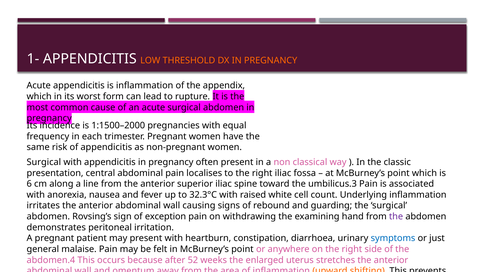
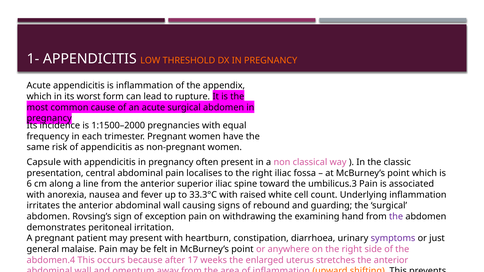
Surgical: Surgical -> Capsule (44, 162)
32.3°C: 32.3°C -> 33.3°C (203, 195)
symptoms colour: blue -> purple (393, 239)
52: 52 -> 17 (193, 260)
